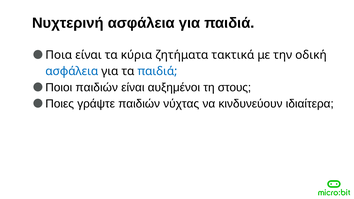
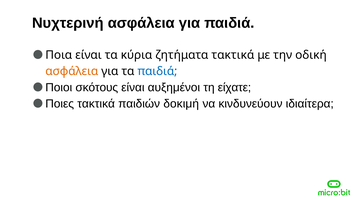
ασφάλεια colour: blue -> orange (72, 71)
Ποιοι παιδιών: παιδιών -> σκότους (97, 88)
στους: στους -> είχατε (234, 88)
Ποιες γράψτε: γράψτε -> τακτικά (96, 104)
νύχτας: νύχτας -> δοκιμή (181, 104)
